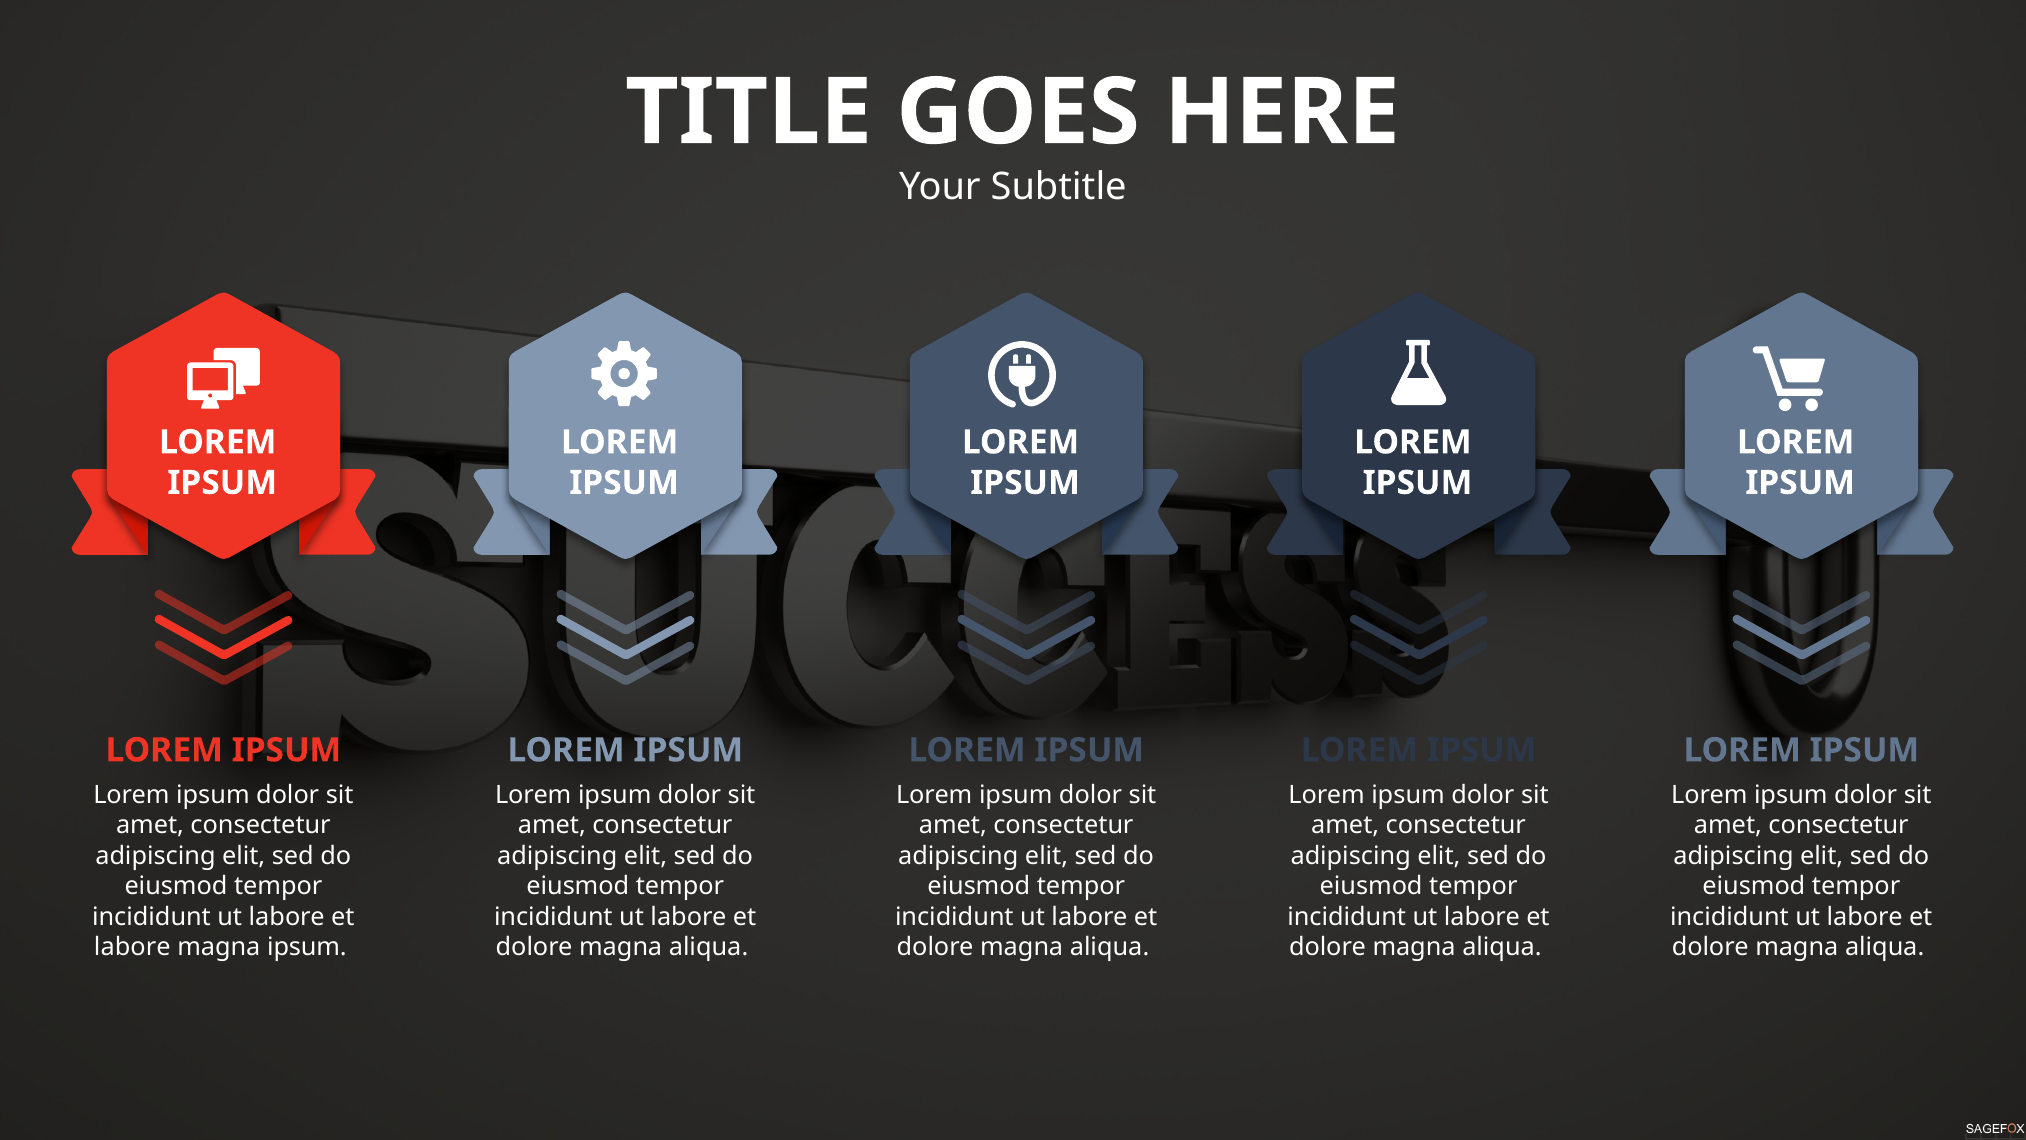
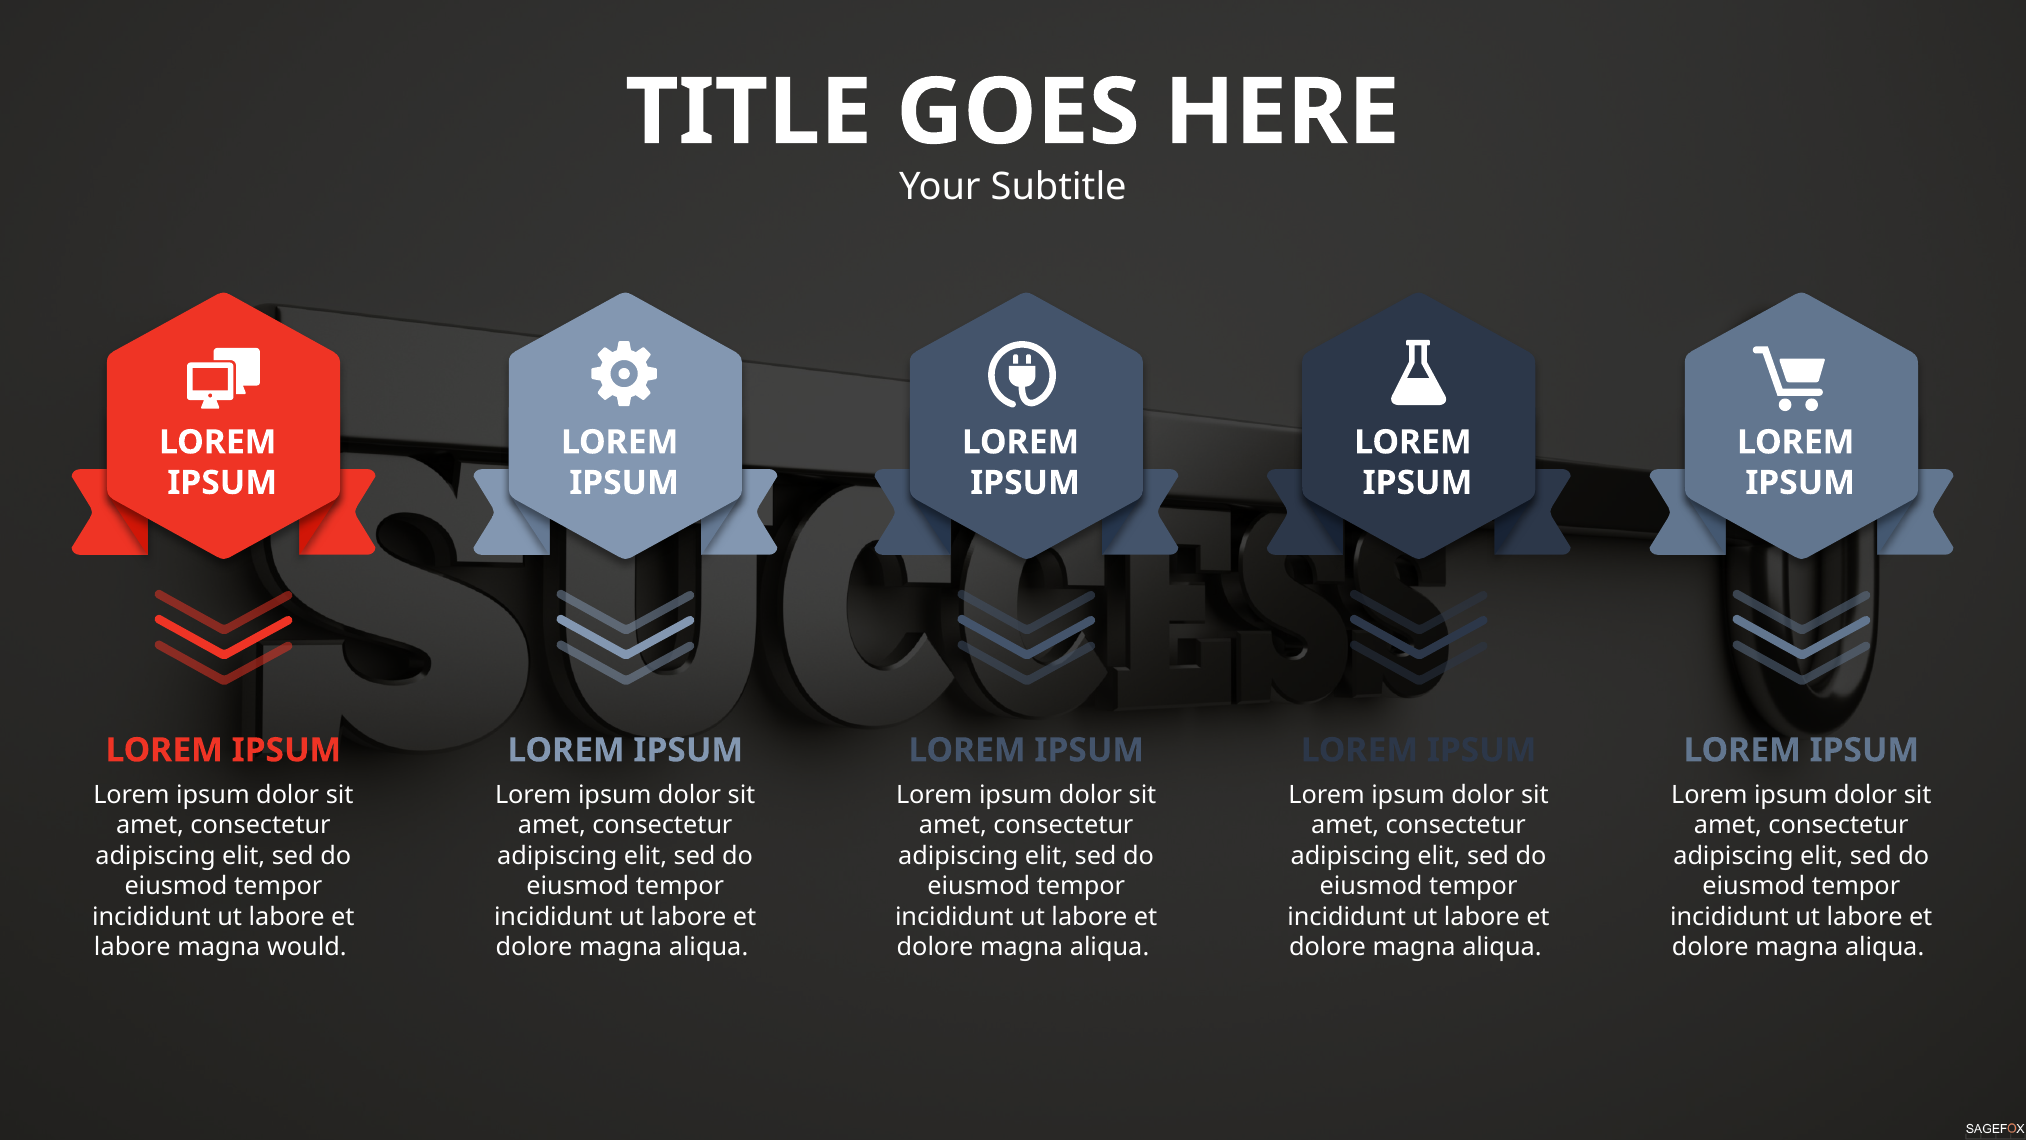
magna ipsum: ipsum -> would (307, 947)
